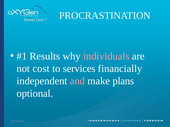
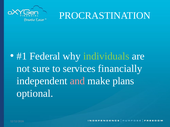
Results: Results -> Federal (45, 56)
individuals colour: pink -> light green (106, 56)
cost: cost -> sure (41, 69)
